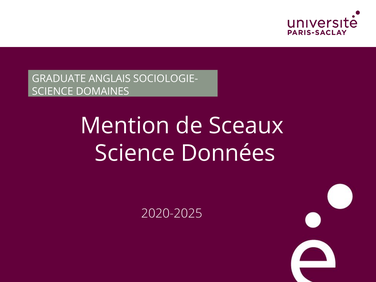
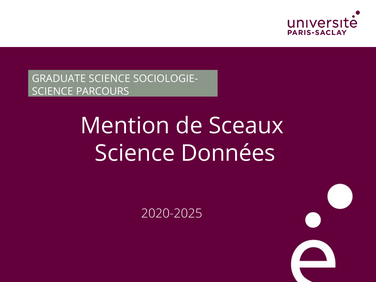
GRADUATE ANGLAIS: ANGLAIS -> SCIENCE (110, 79)
DOMAINES: DOMAINES -> PARCOURS (103, 91)
